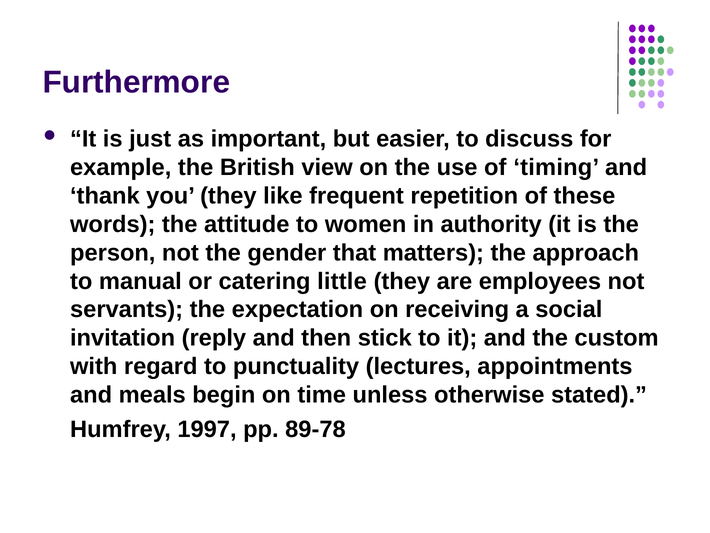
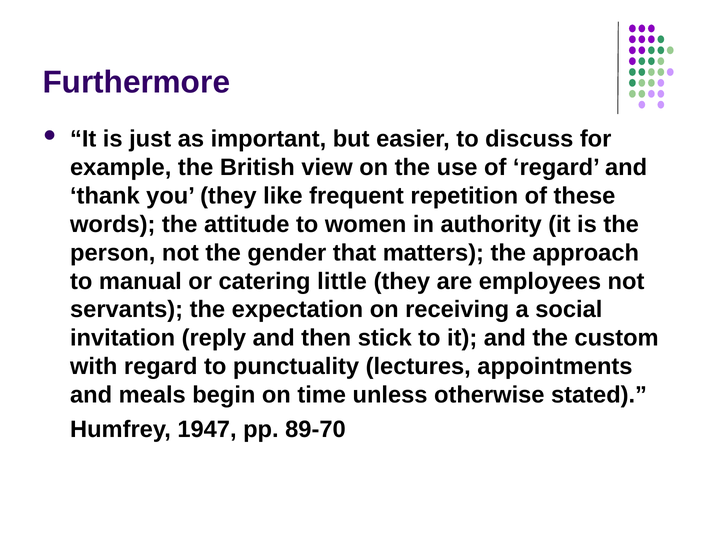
of timing: timing -> regard (556, 167)
1997: 1997 -> 1947 (207, 429)
89-78: 89-78 -> 89-70 (315, 429)
